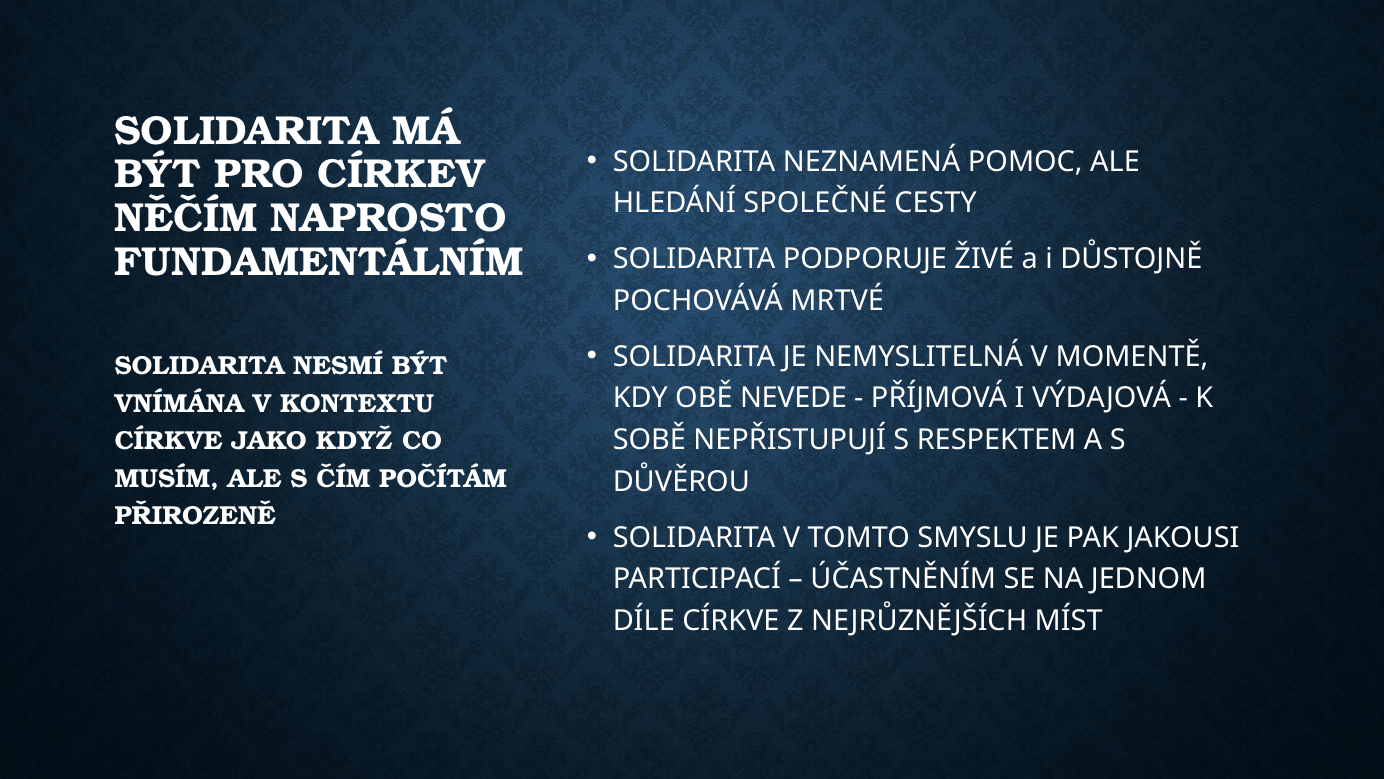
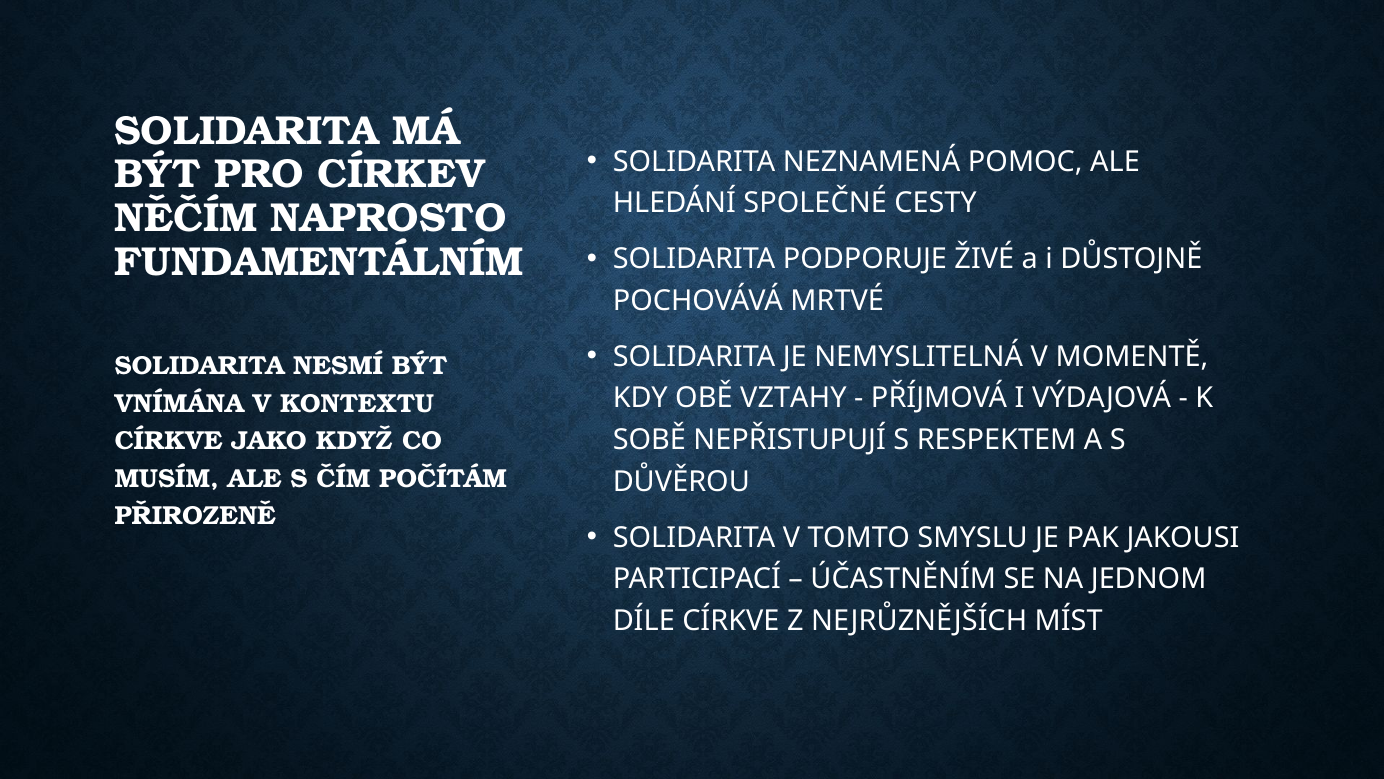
NEVEDE: NEVEDE -> VZTAHY (793, 398)
